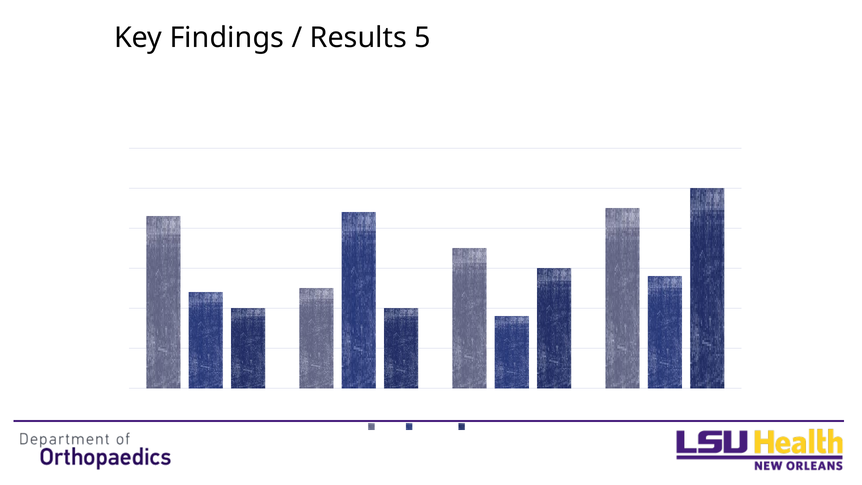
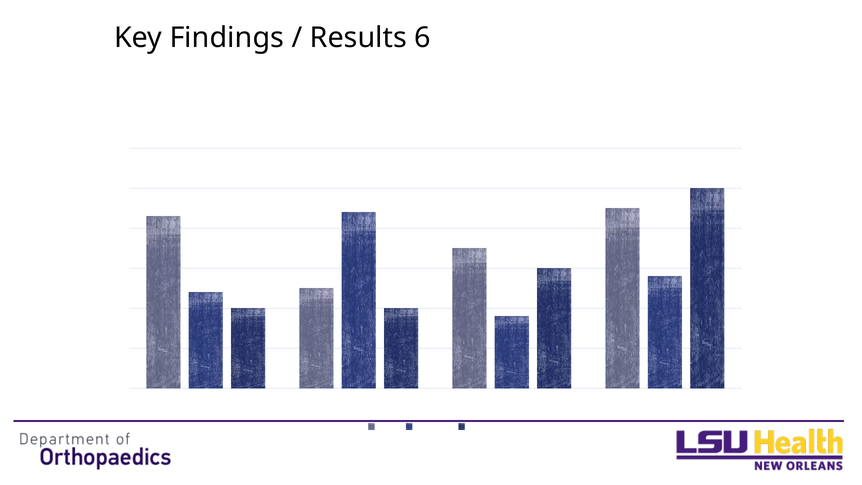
Results 5: 5 -> 6 (423, 38)
